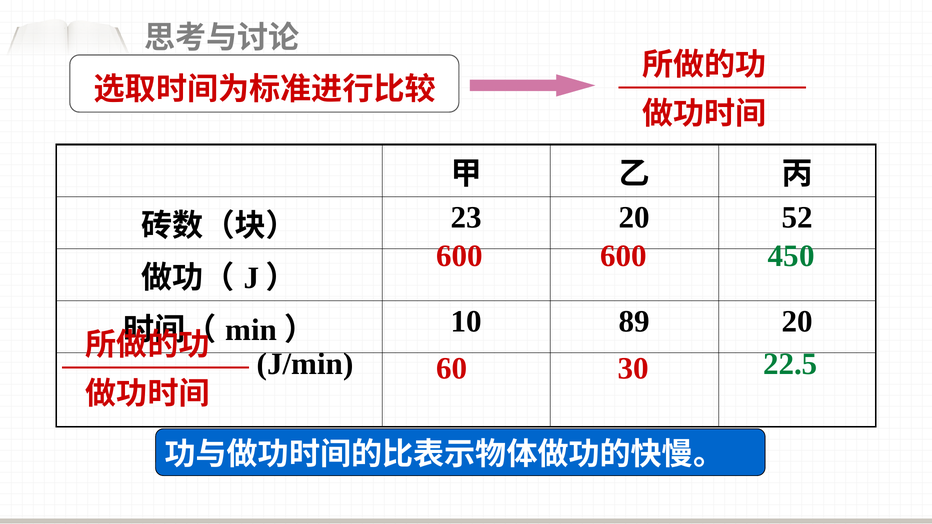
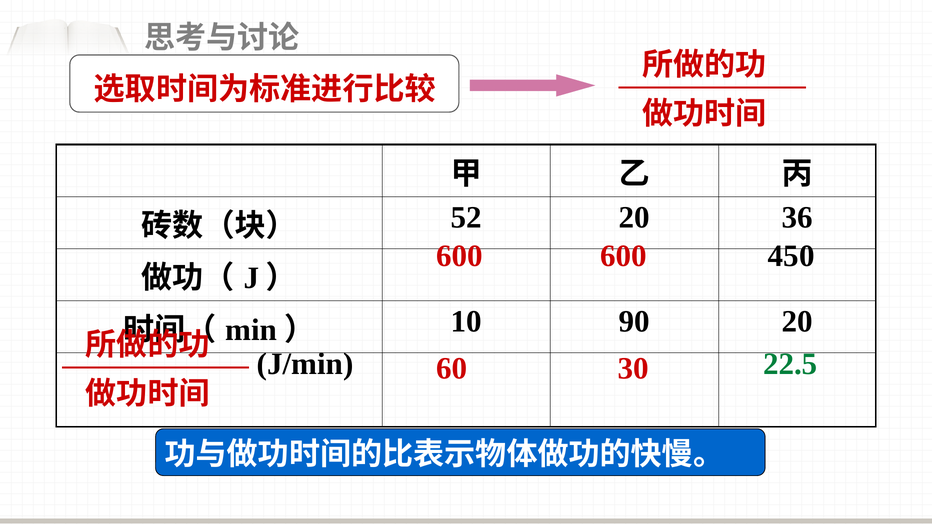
23: 23 -> 52 (466, 218)
52: 52 -> 36 (797, 218)
450 colour: green -> black (791, 256)
89: 89 -> 90 (634, 322)
